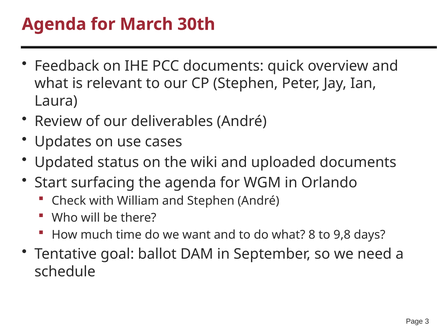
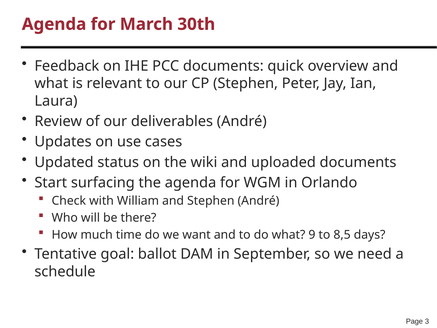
8: 8 -> 9 (312, 235)
9,8: 9,8 -> 8,5 (342, 235)
